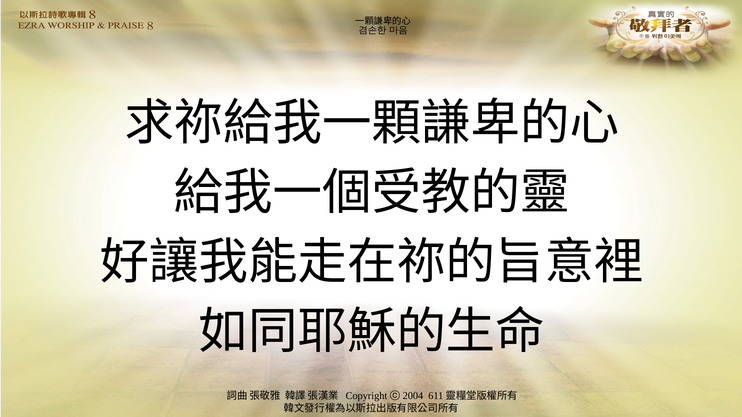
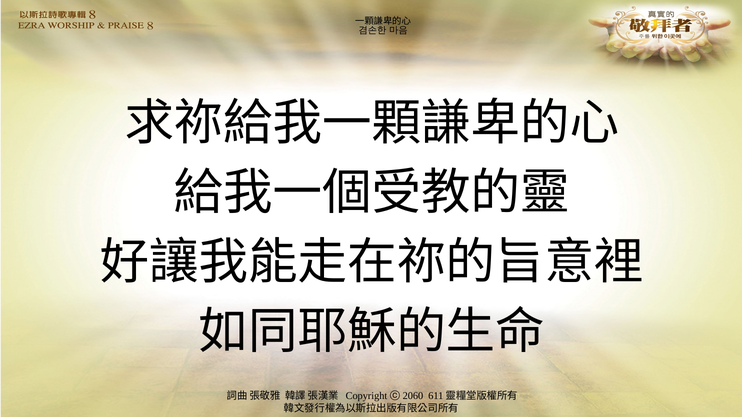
2004: 2004 -> 2060 (413, 396)
